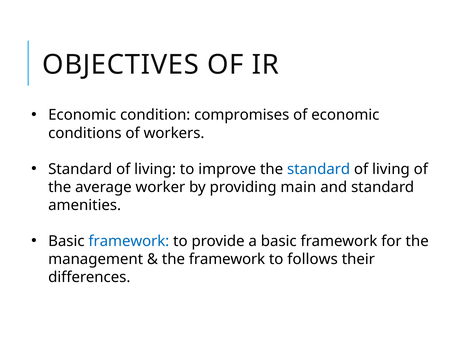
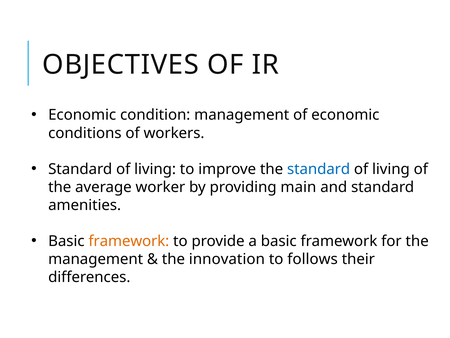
condition compromises: compromises -> management (242, 115)
framework colour: blue -> orange (129, 241)
the framework: framework -> innovation (227, 259)
